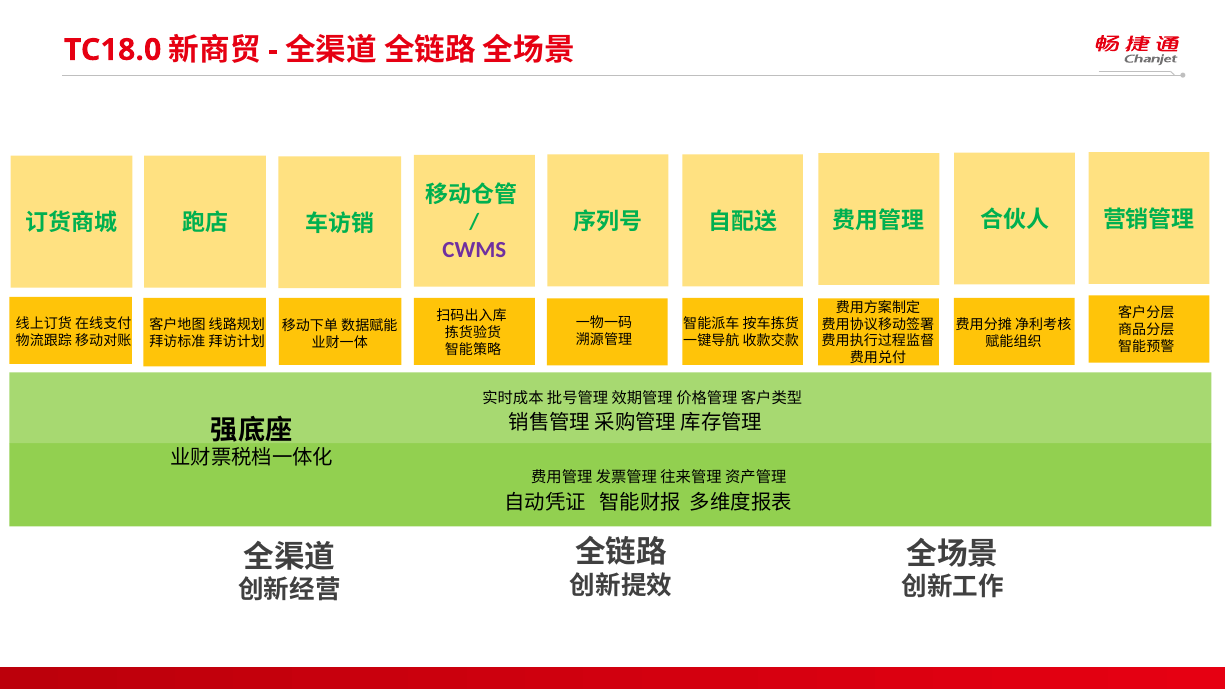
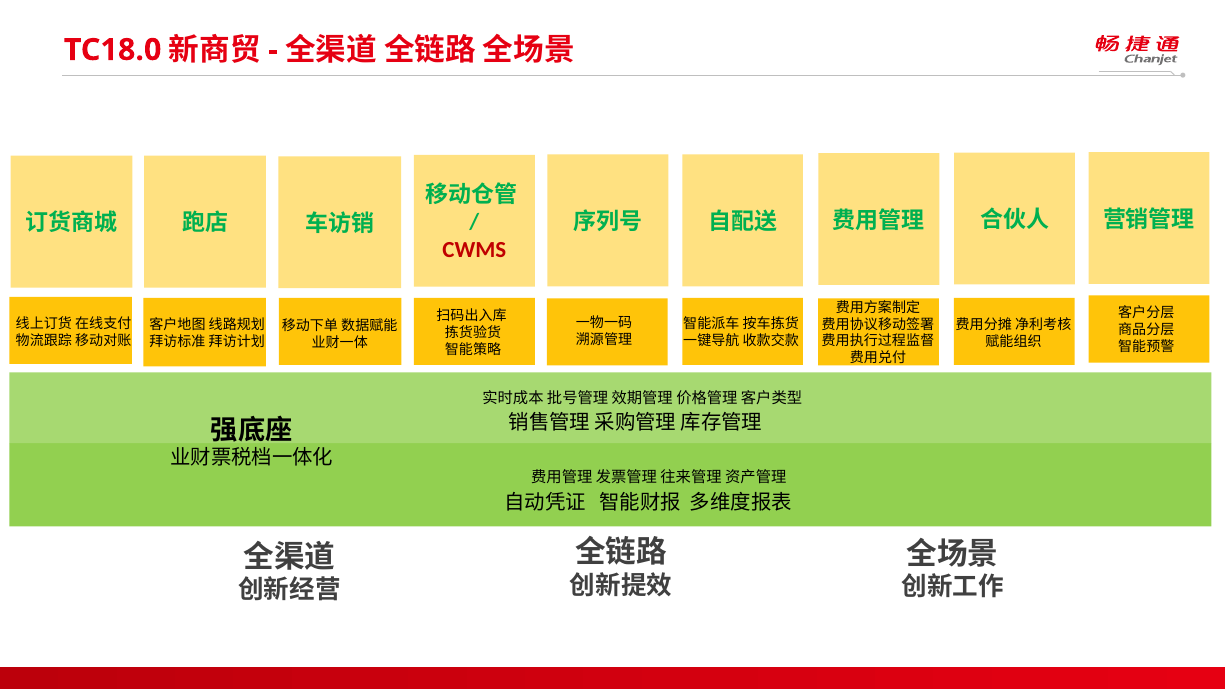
CWMS colour: purple -> red (474, 250)
